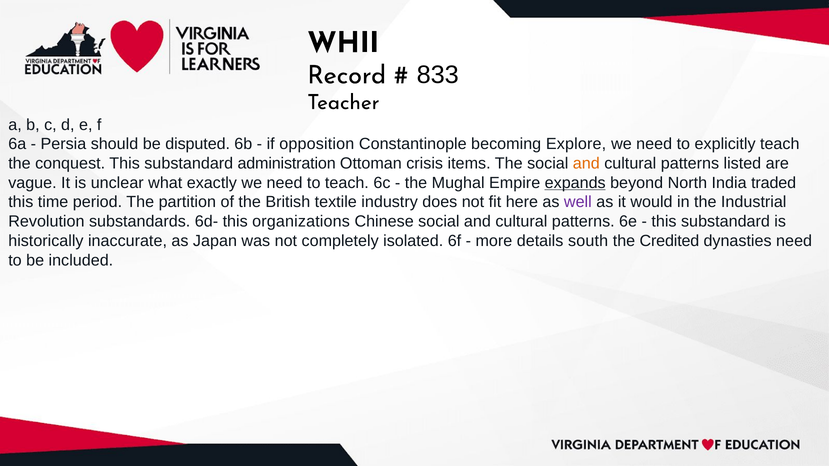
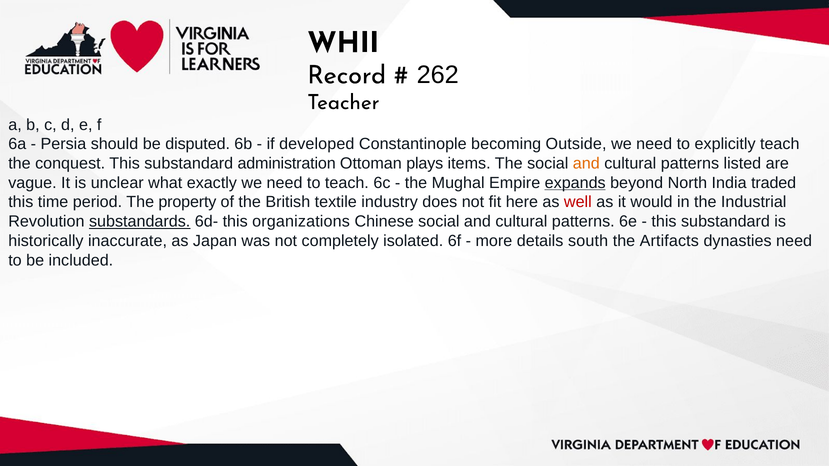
833: 833 -> 262 (438, 75)
opposition: opposition -> developed (317, 144)
Explore: Explore -> Outside (576, 144)
crisis: crisis -> plays (425, 164)
partition: partition -> property (187, 202)
well colour: purple -> red (578, 202)
substandards underline: none -> present (140, 222)
Credited: Credited -> Artifacts (669, 241)
